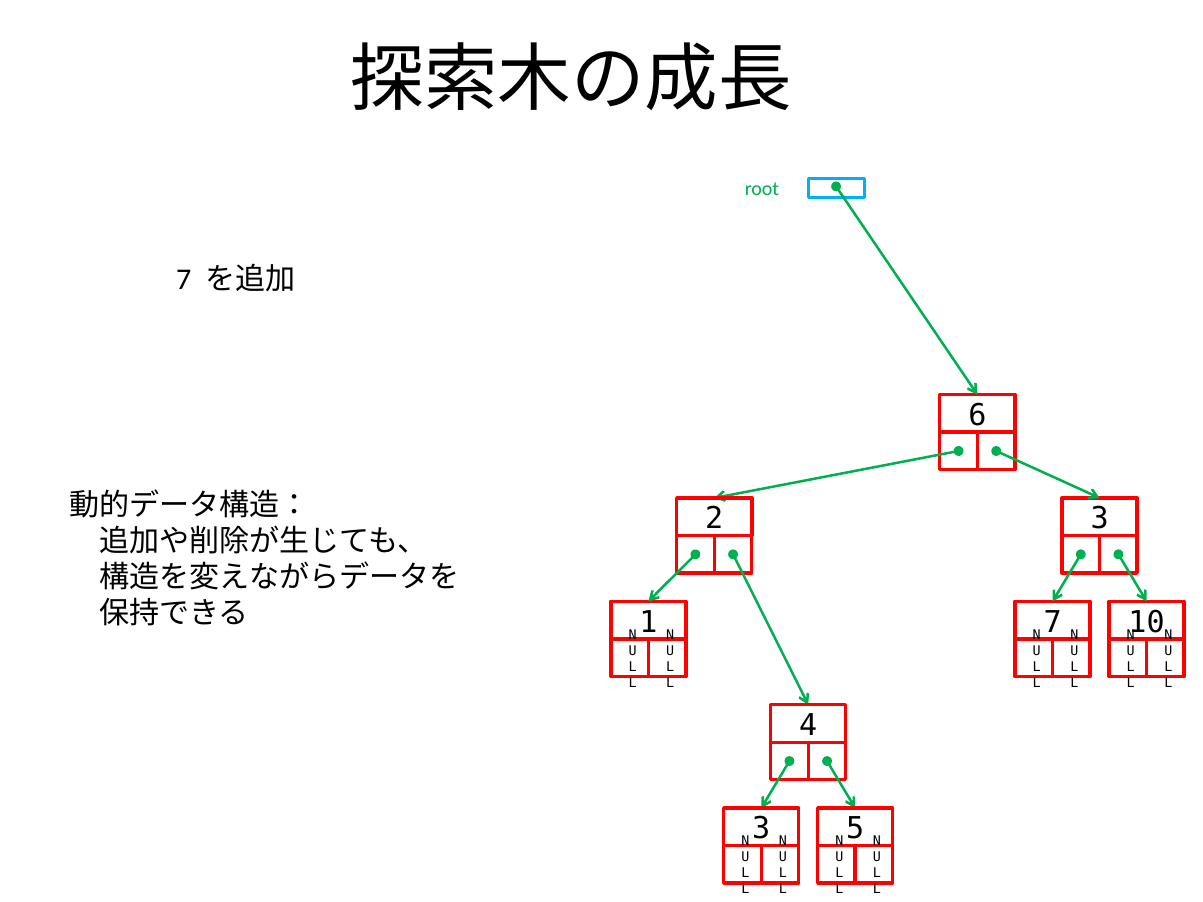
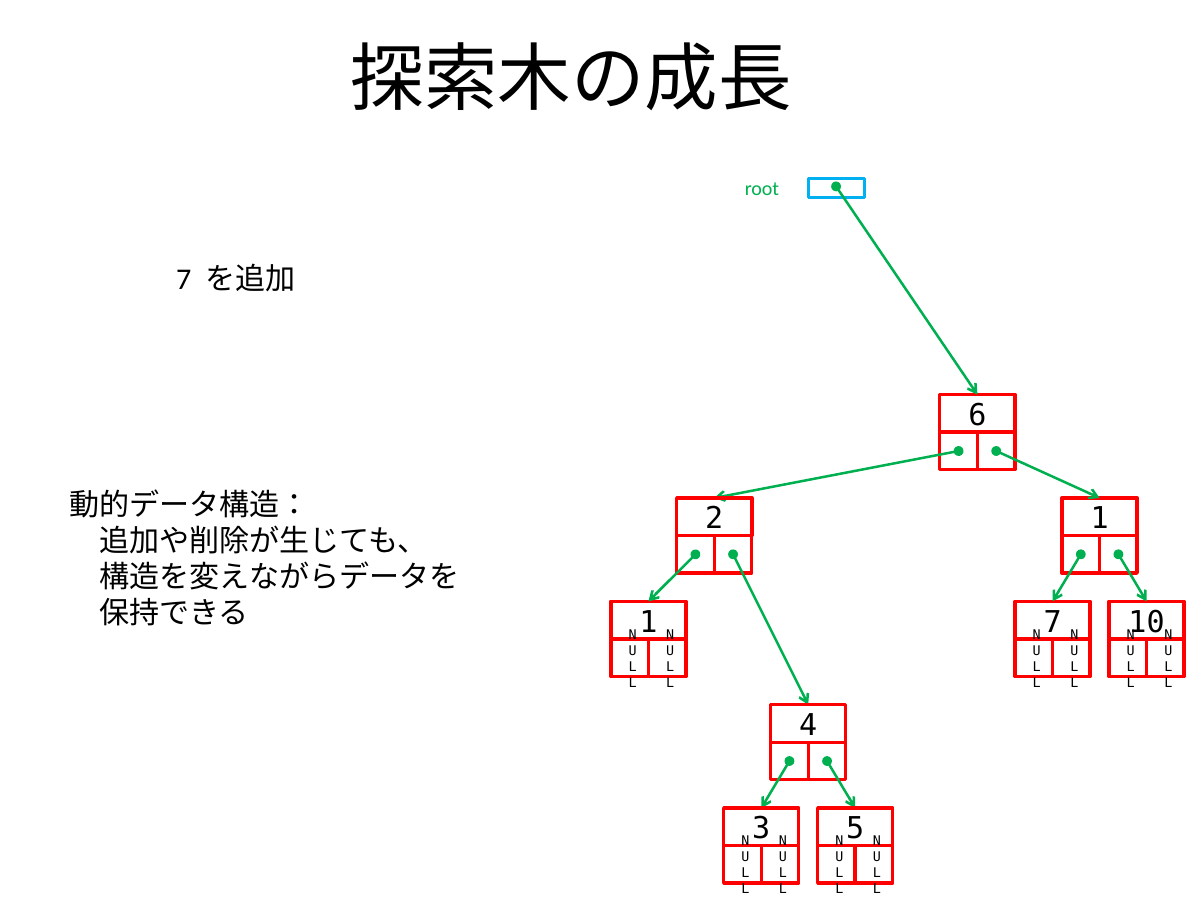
2 3: 3 -> 1 (1100, 519)
